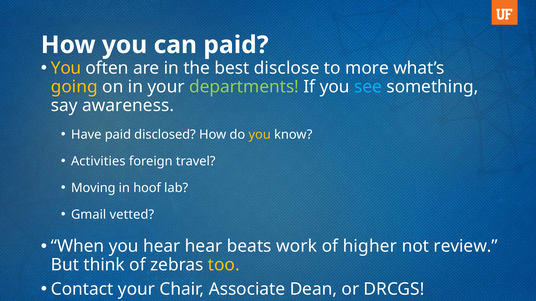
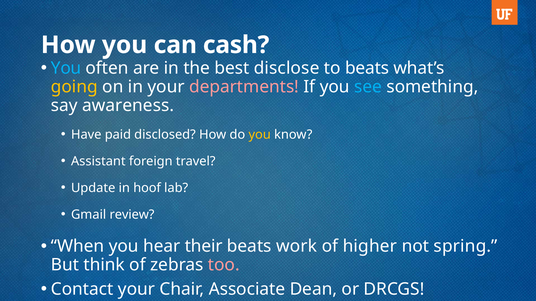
can paid: paid -> cash (236, 45)
You colour: yellow -> light blue (66, 68)
to more: more -> beats (367, 68)
departments colour: light green -> pink (244, 87)
Activities: Activities -> Assistant (98, 161)
Moving: Moving -> Update (93, 188)
vetted: vetted -> review (132, 215)
hear hear: hear -> their (204, 247)
review: review -> spring (466, 247)
too colour: yellow -> pink (224, 265)
